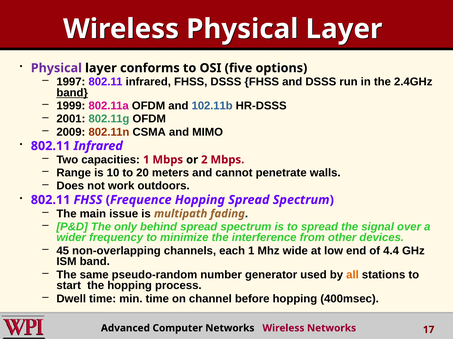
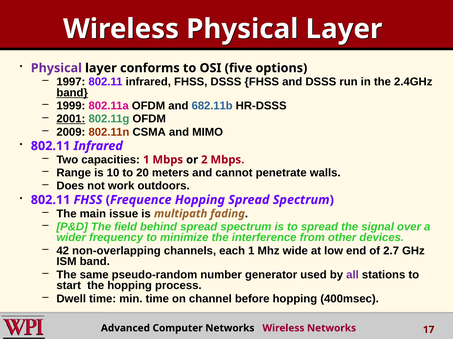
102.11b: 102.11b -> 682.11b (212, 106)
2001 underline: none -> present (71, 119)
only: only -> field (126, 227)
45: 45 -> 42 (63, 251)
4.4: 4.4 -> 2.7 (391, 251)
all colour: orange -> purple (353, 275)
